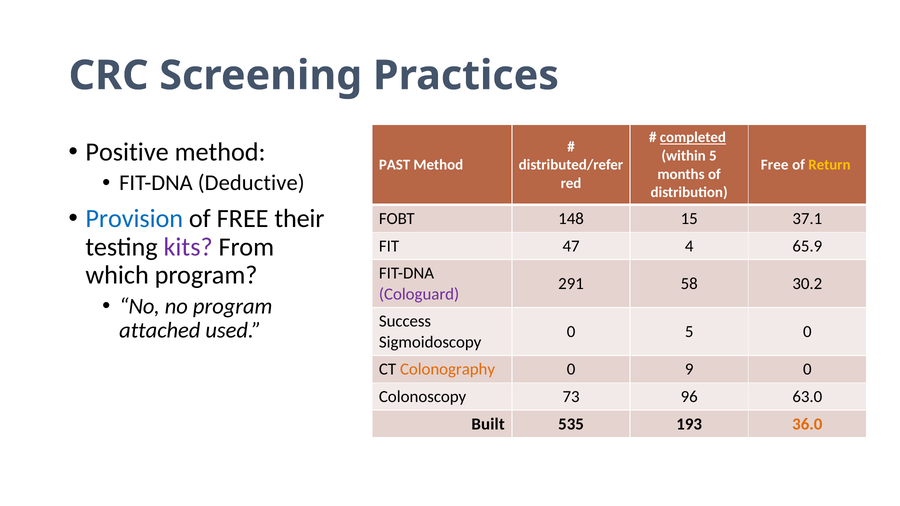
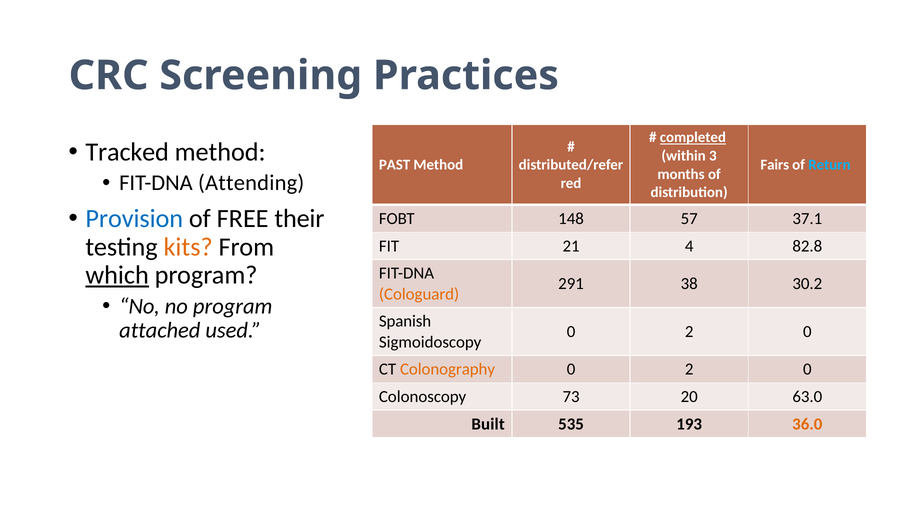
Positive: Positive -> Tracked (127, 152)
within 5: 5 -> 3 (713, 156)
Free: Free -> Fairs (775, 165)
Return colour: yellow -> light blue (829, 165)
Deductive: Deductive -> Attending (251, 183)
15: 15 -> 57 (689, 219)
kits colour: purple -> orange (188, 247)
47: 47 -> 21 (571, 246)
65.9: 65.9 -> 82.8 (807, 246)
which underline: none -> present (117, 275)
58: 58 -> 38 (689, 284)
Cologuard colour: purple -> orange (419, 294)
Success: Success -> Spanish (405, 322)
5: 5 -> 2 (689, 332)
9: 9 -> 2 (689, 369)
96: 96 -> 20 (689, 397)
